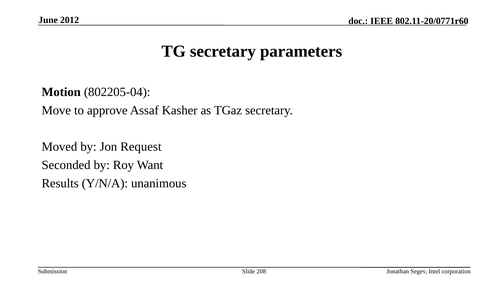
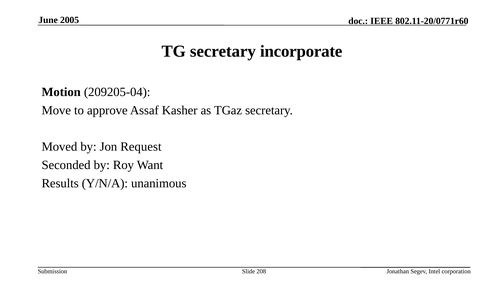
2012: 2012 -> 2005 (70, 20)
parameters: parameters -> incorporate (301, 52)
802205-04: 802205-04 -> 209205-04 (117, 92)
